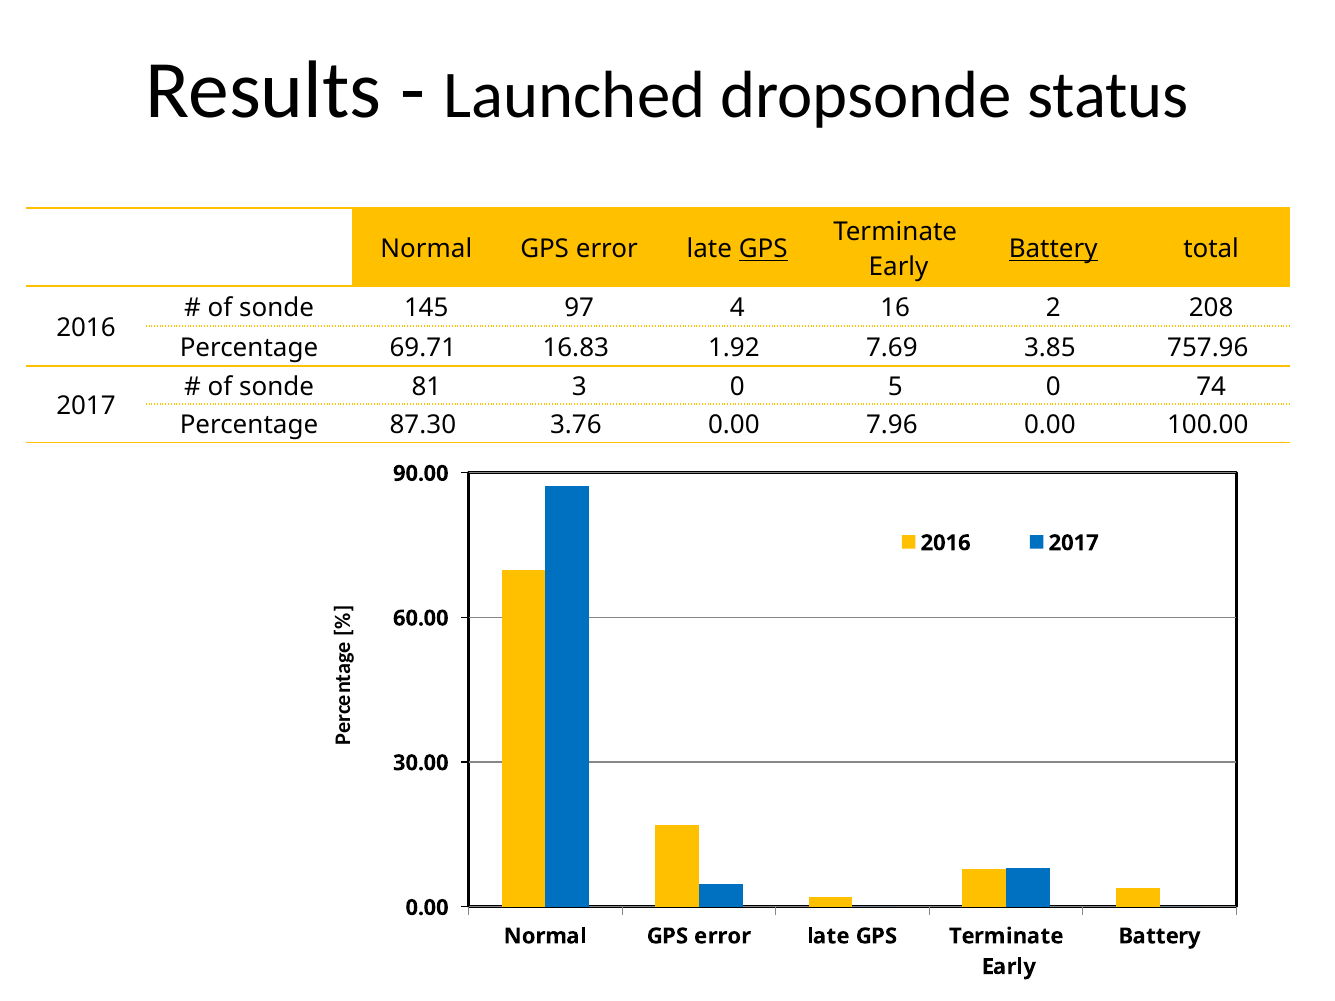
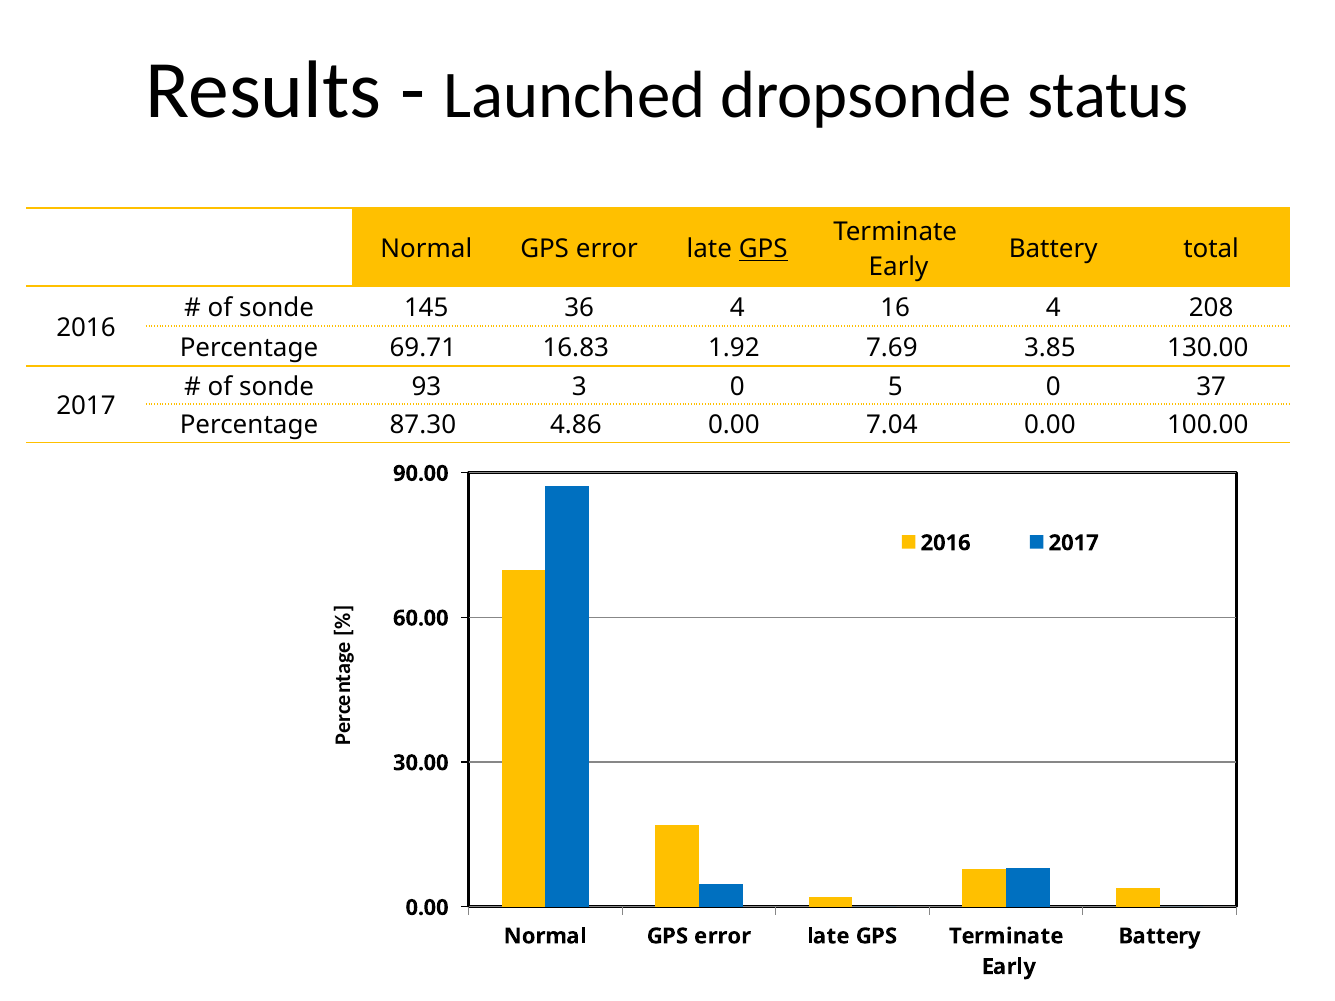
Battery underline: present -> none (1053, 249)
97: 97 -> 36 (579, 308)
16 2: 2 -> 4 (1053, 308)
757.96: 757.96 -> 130.00 (1208, 348)
81: 81 -> 93 (426, 387)
74: 74 -> 37 (1211, 387)
3.76: 3.76 -> 4.86 (576, 425)
7.96: 7.96 -> 7.04 (892, 425)
